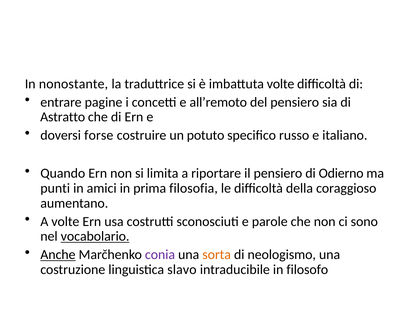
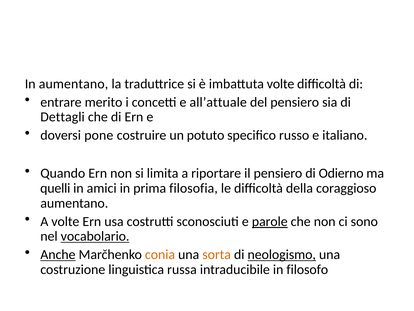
In nonostante: nonostante -> aumentano (73, 84)
pagine: pagine -> merito (104, 102)
all’remoto: all’remoto -> all’attuale (218, 102)
Astratto: Astratto -> Dettagli (63, 117)
forse: forse -> pone (99, 135)
punti: punti -> quelli (55, 188)
parole underline: none -> present (270, 221)
conia colour: purple -> orange (160, 254)
neologismo underline: none -> present (282, 254)
slavo: slavo -> russa (182, 269)
